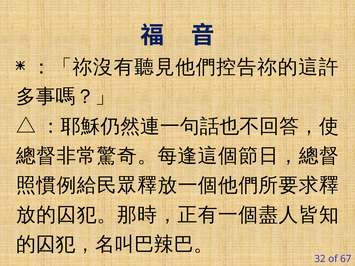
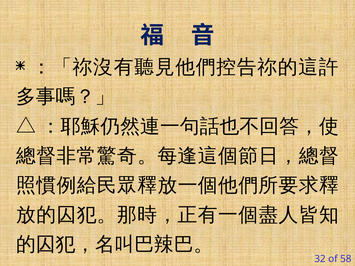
67: 67 -> 58 (346, 259)
